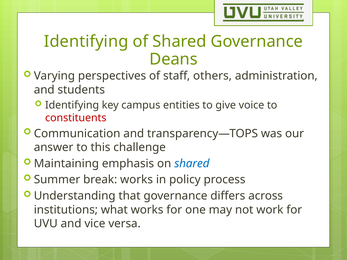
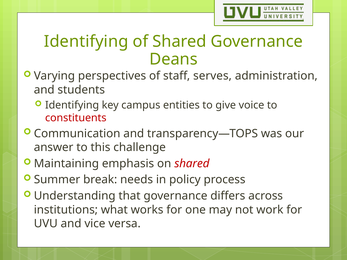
others: others -> serves (212, 76)
shared colour: blue -> red (192, 164)
break works: works -> needs (137, 180)
